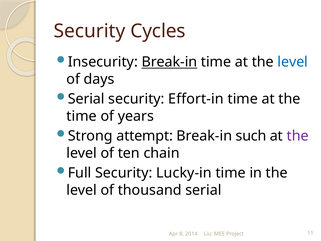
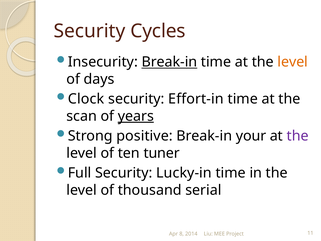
level colour: blue -> orange (293, 62)
Serial: Serial -> Clock (86, 99)
time: time -> scan (82, 116)
years underline: none -> present (136, 116)
attempt: attempt -> positive (145, 136)
such: such -> your (251, 136)
chain: chain -> tuner (162, 153)
